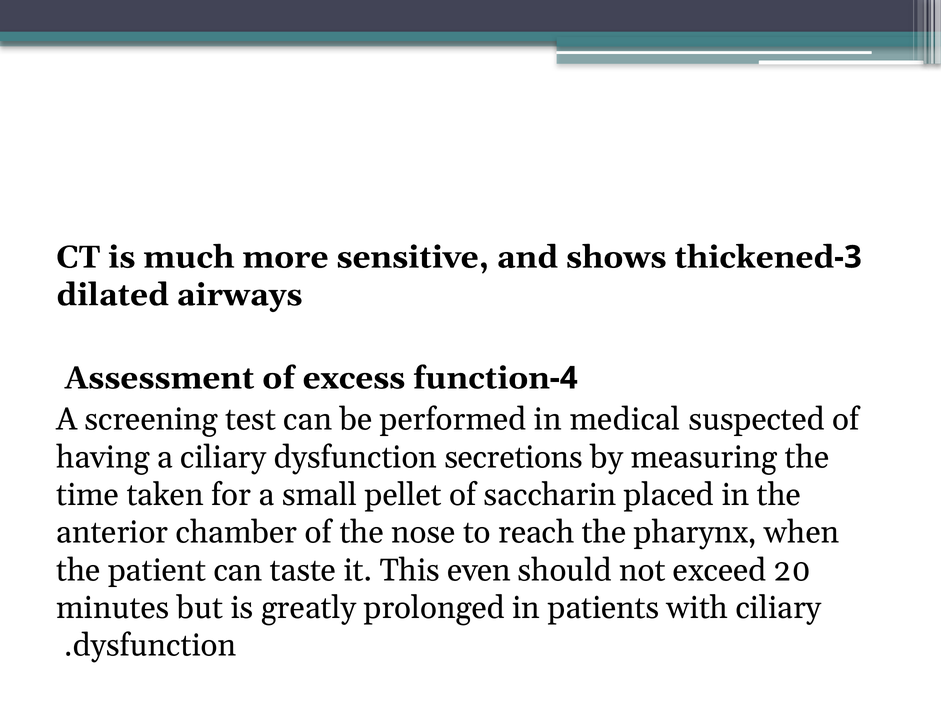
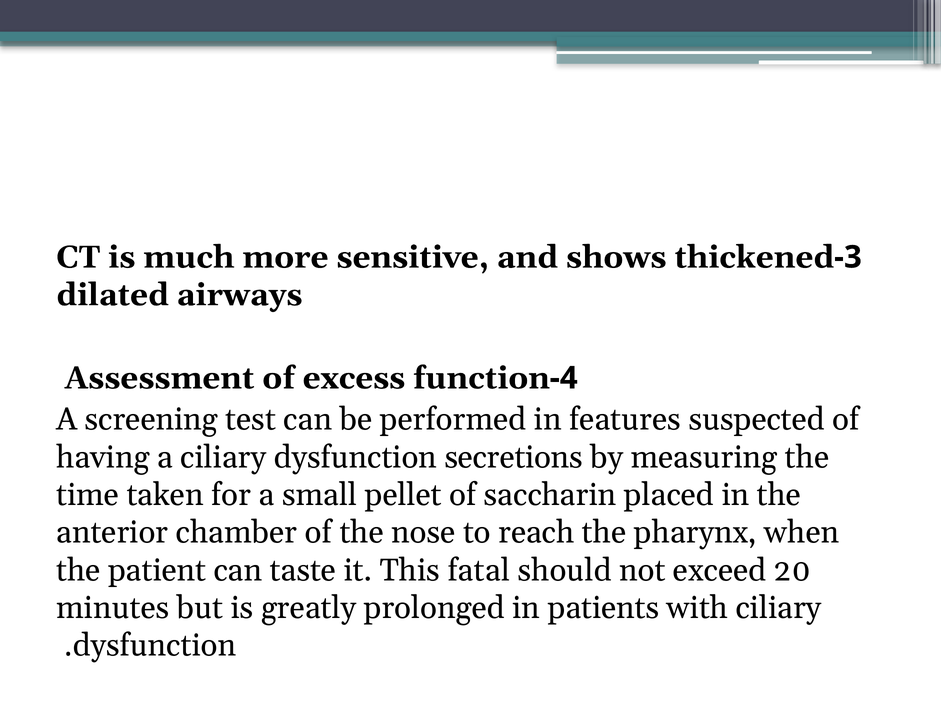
medical: medical -> features (625, 419)
even: even -> fatal (479, 570)
